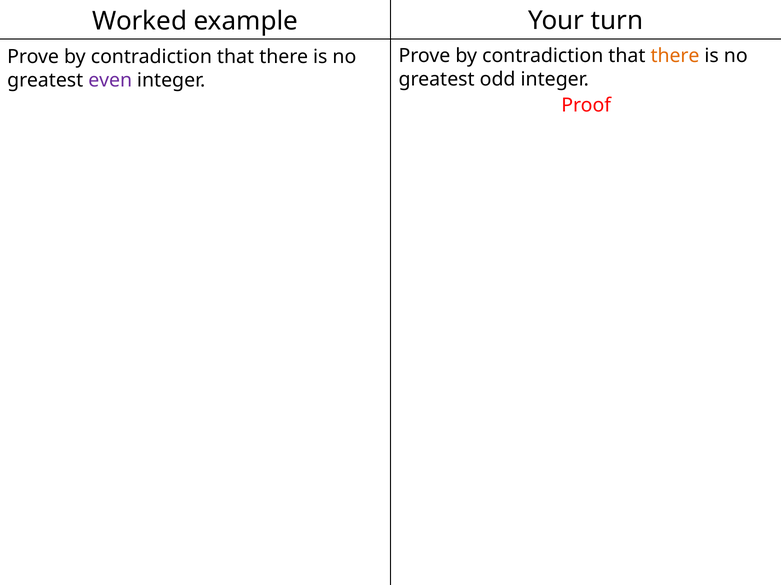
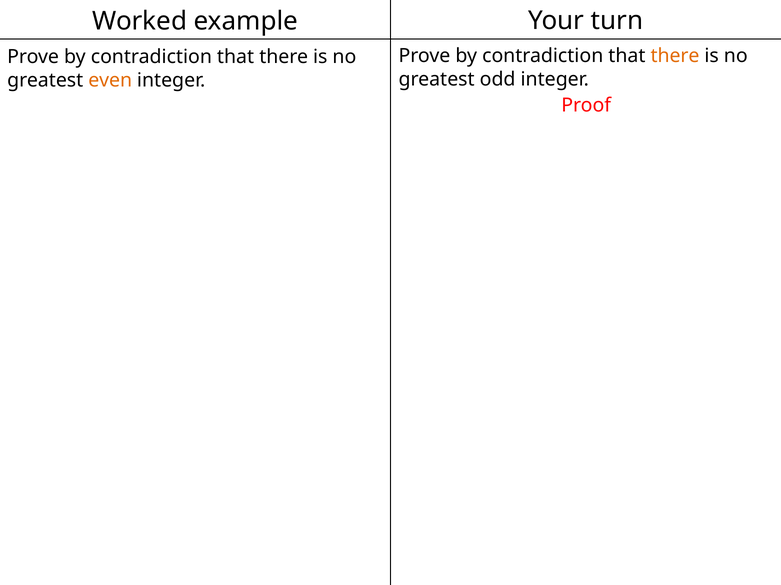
even colour: purple -> orange (110, 80)
